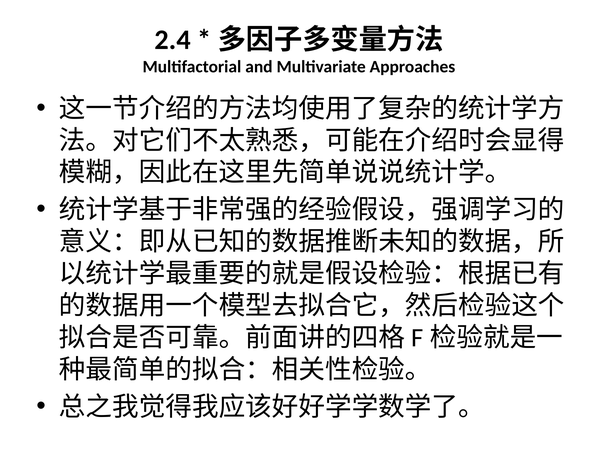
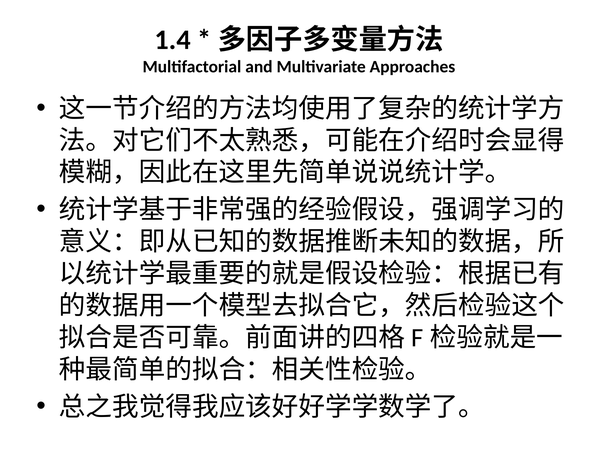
2.4: 2.4 -> 1.4 (173, 40)
